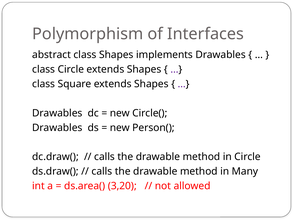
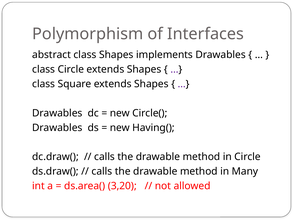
Person(: Person( -> Having( (153, 128)
